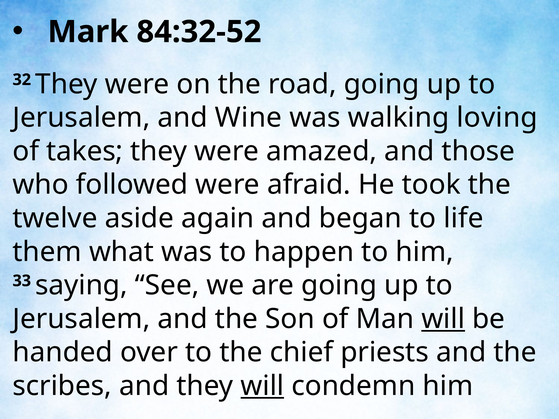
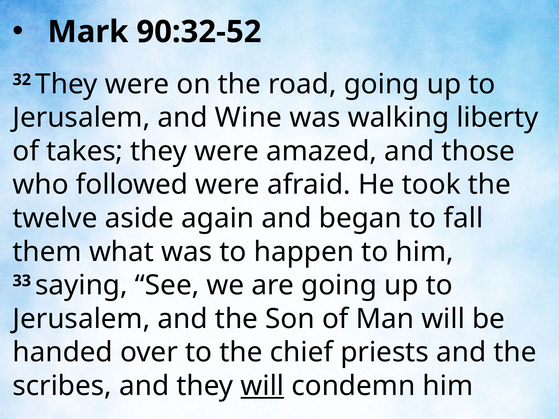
84:32-52: 84:32-52 -> 90:32-52 (199, 32)
loving: loving -> liberty (497, 118)
life: life -> fall (463, 218)
will underline: present -> none (443, 319)
